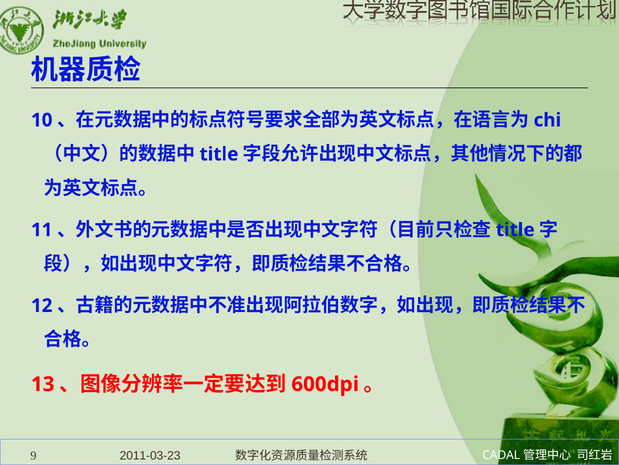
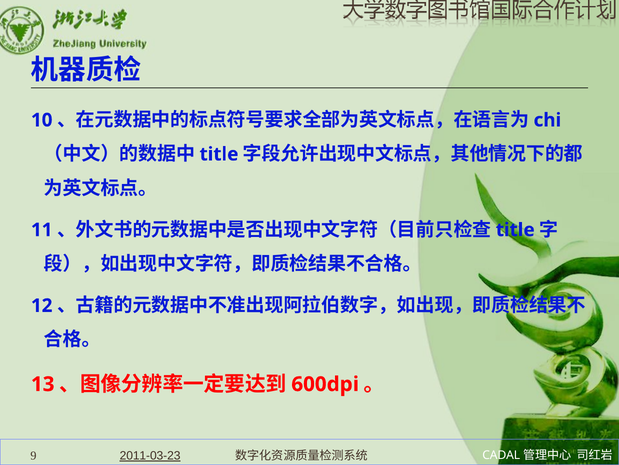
2011-03-23 underline: none -> present (150, 455)
